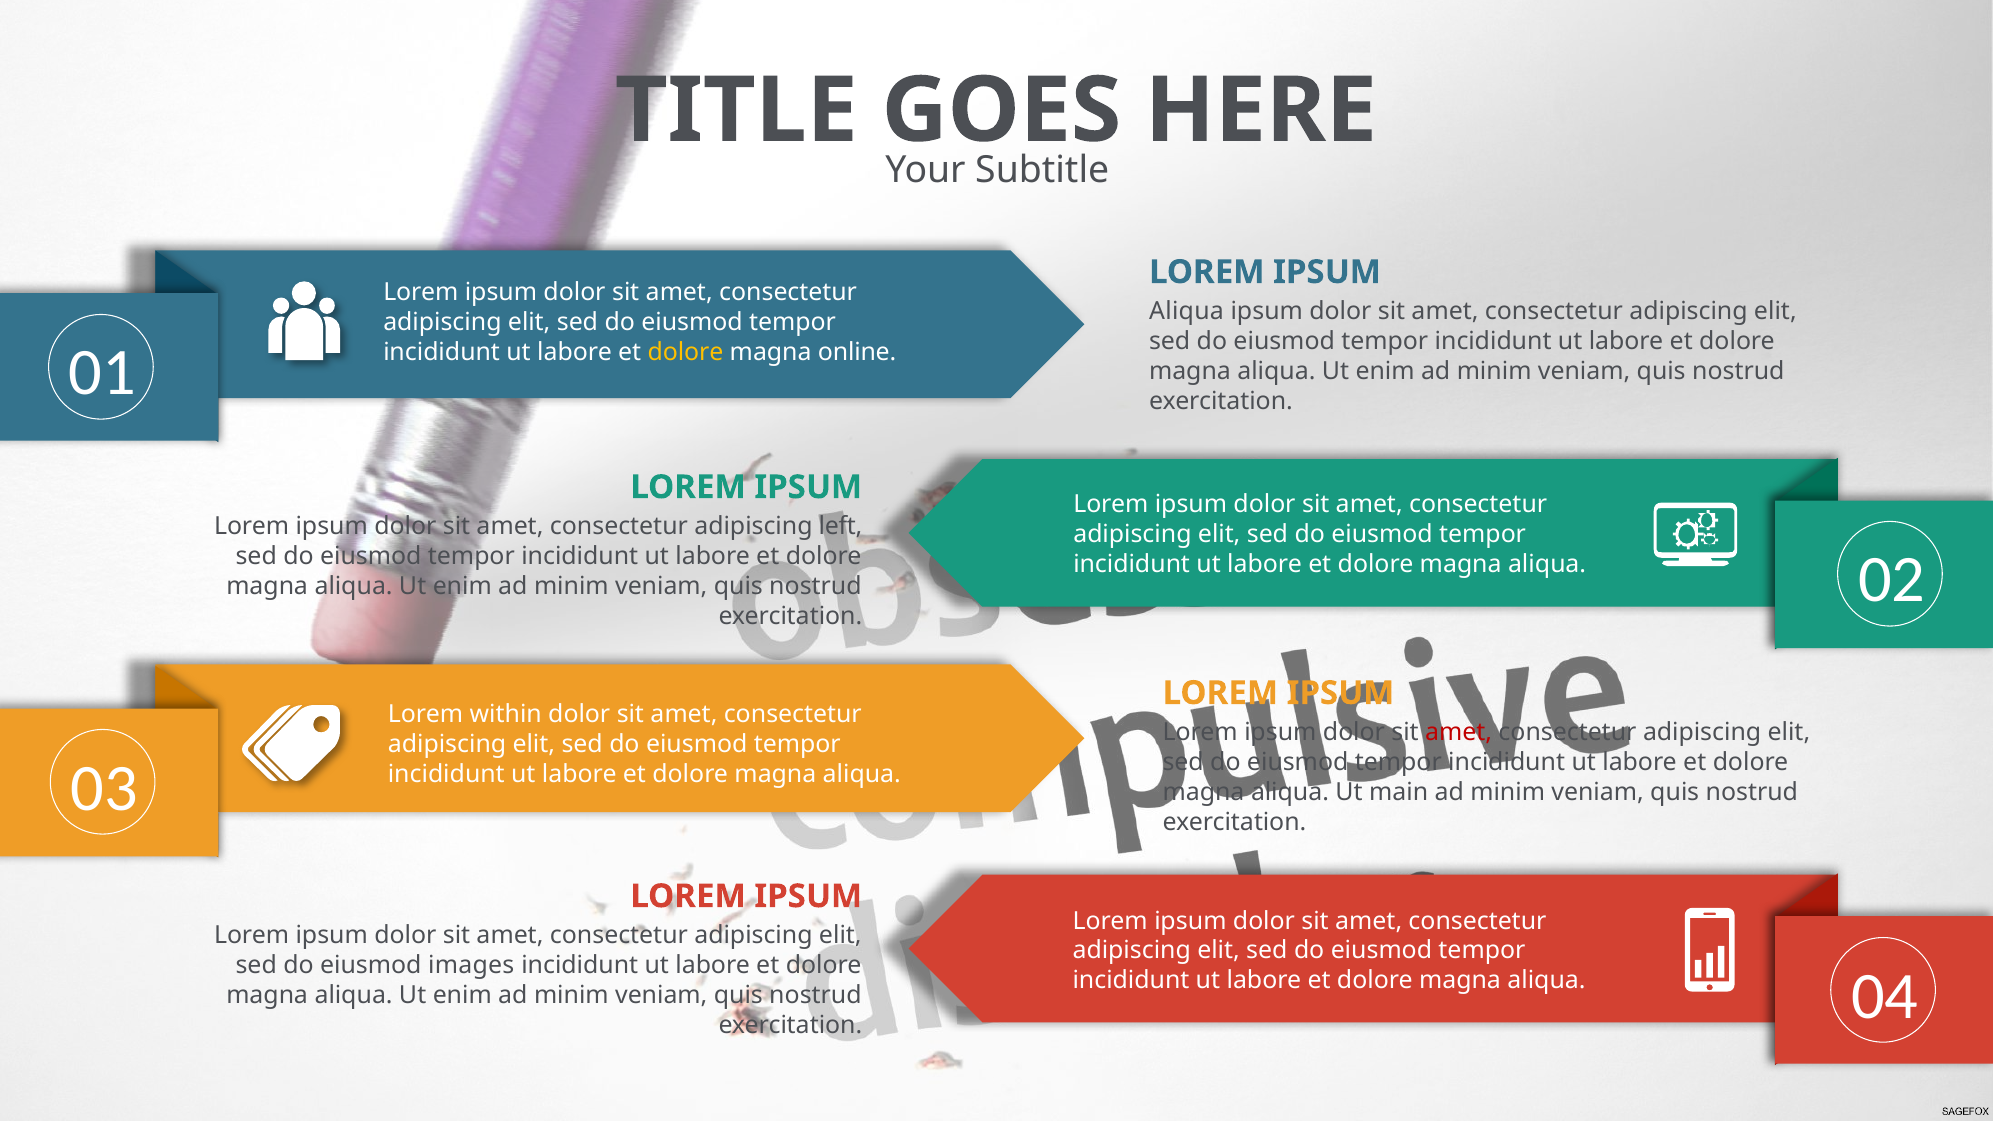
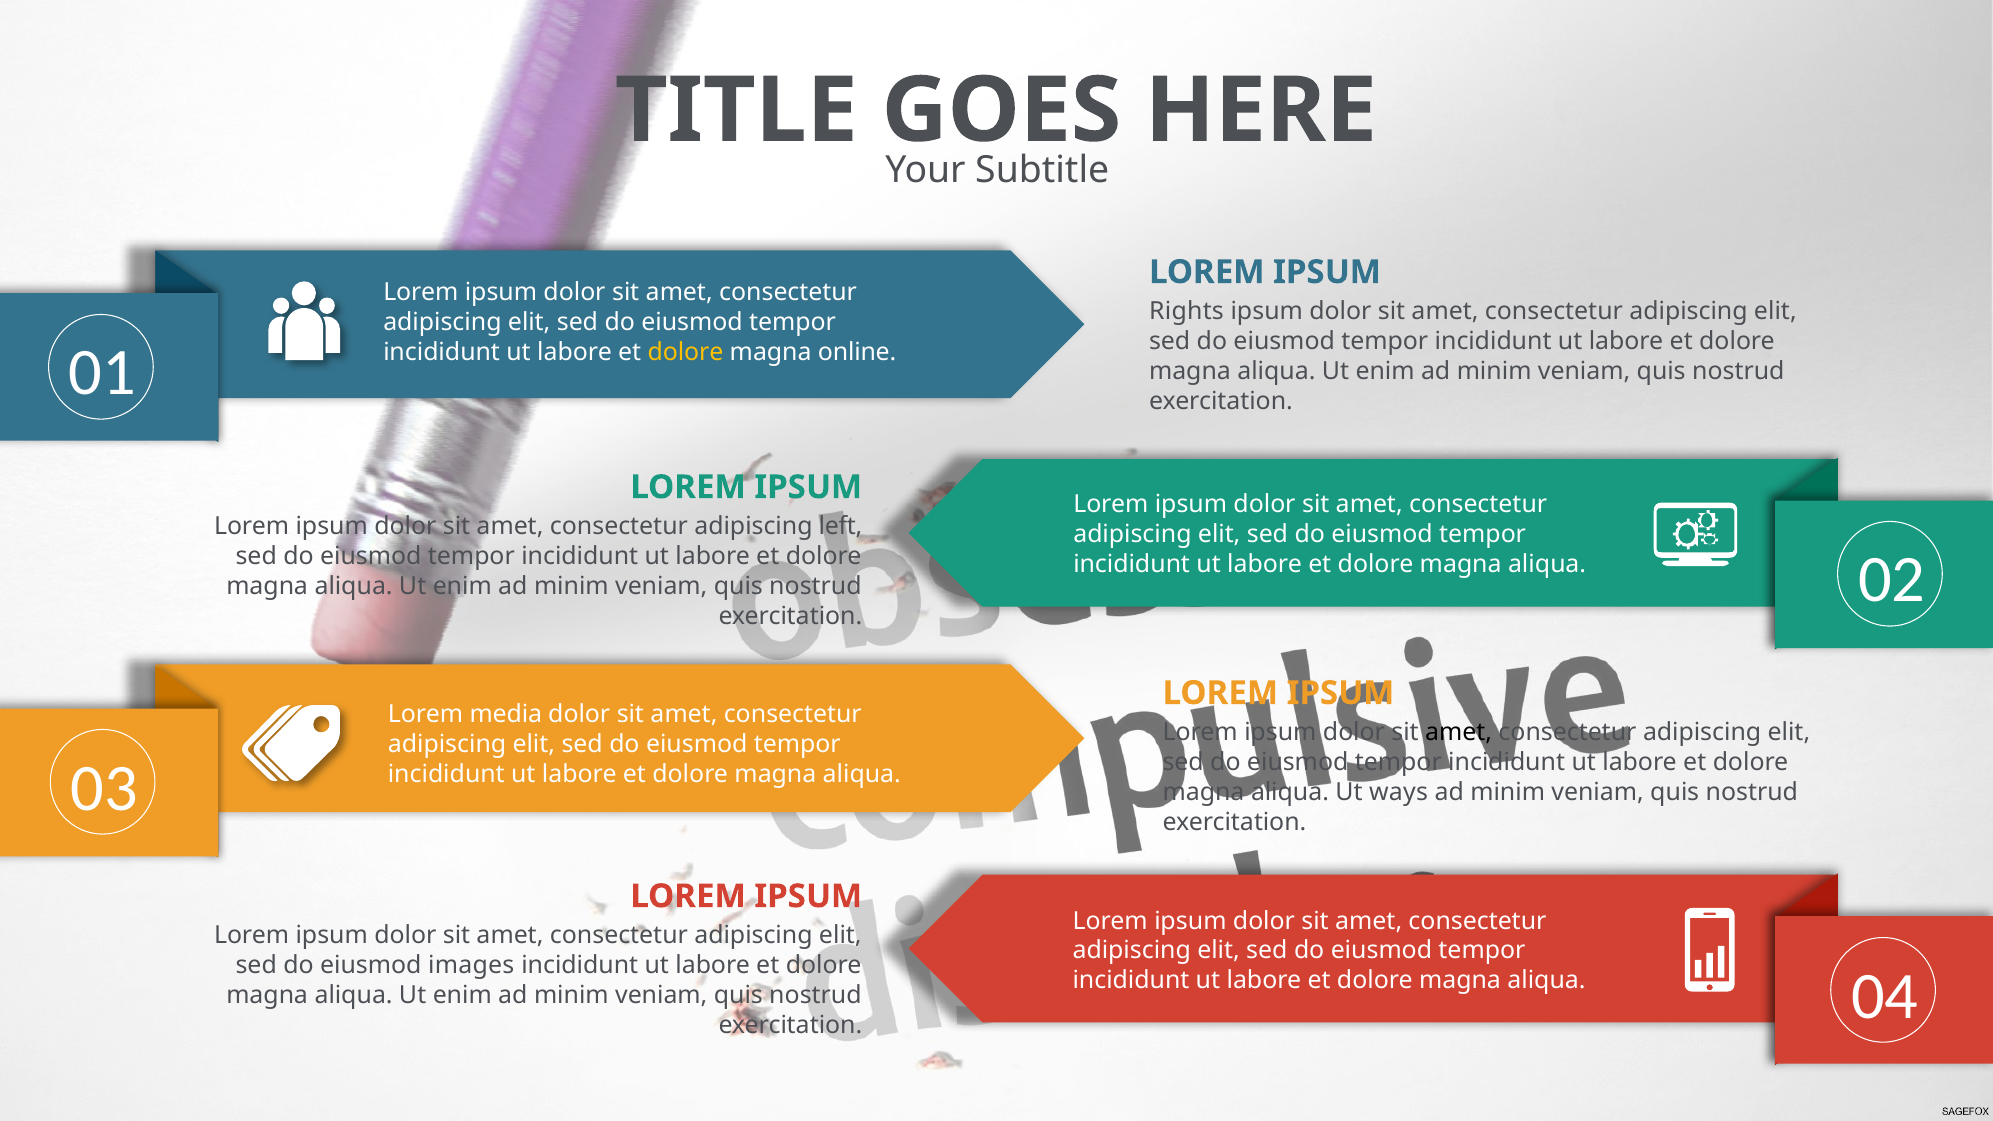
Aliqua: Aliqua -> Rights (1187, 311)
within: within -> media (506, 715)
amet colour: red -> black (1459, 732)
main: main -> ways (1399, 792)
